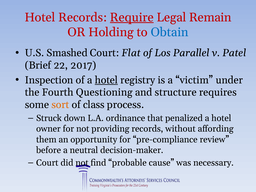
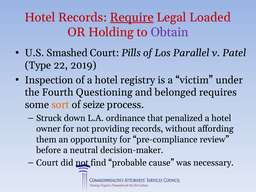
Remain: Remain -> Loaded (210, 17)
Obtain colour: blue -> purple (170, 32)
Flat: Flat -> Pills (131, 53)
Brief: Brief -> Type (38, 65)
2017: 2017 -> 2019 (83, 65)
hotel underline: present -> none (106, 80)
structure: structure -> belonged (176, 92)
class: class -> seize (94, 105)
